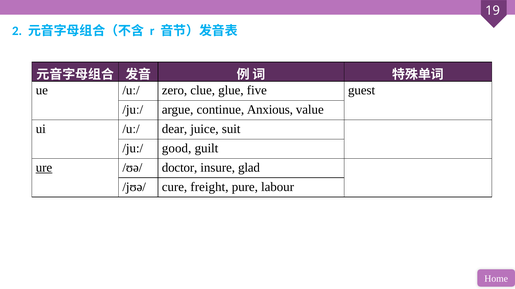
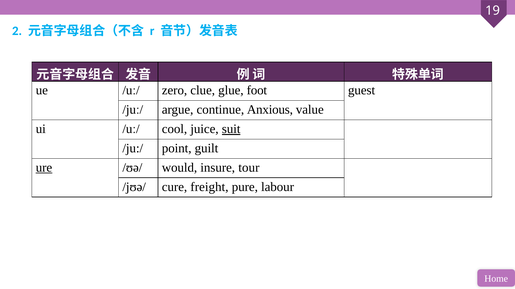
five: five -> foot (257, 91)
dear: dear -> cool (175, 129)
suit underline: none -> present (231, 129)
good: good -> point (177, 149)
doctor: doctor -> would (180, 168)
glad: glad -> tour (249, 168)
